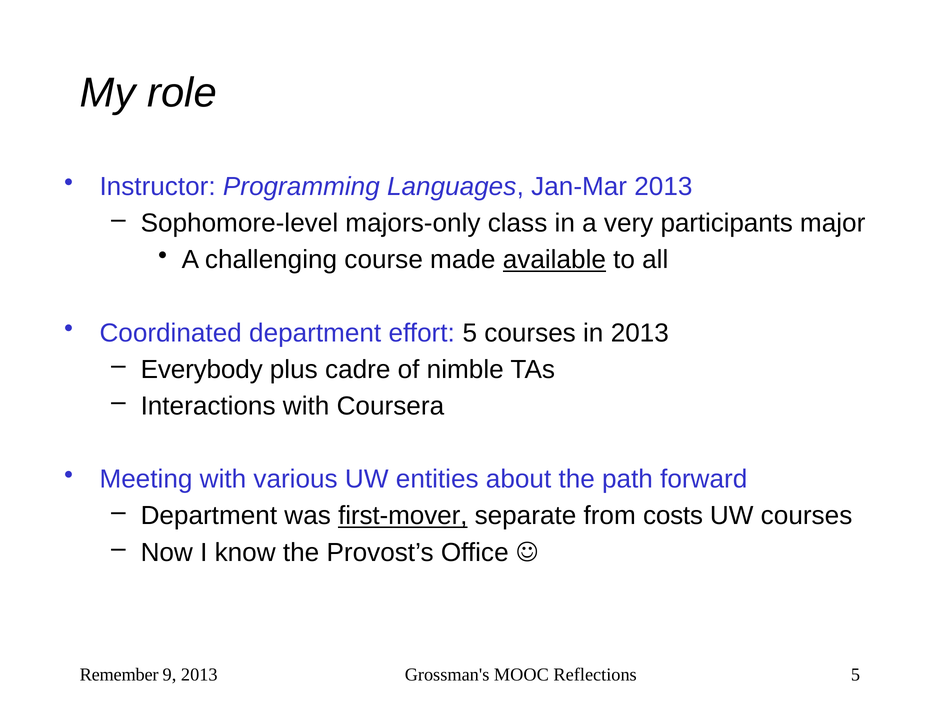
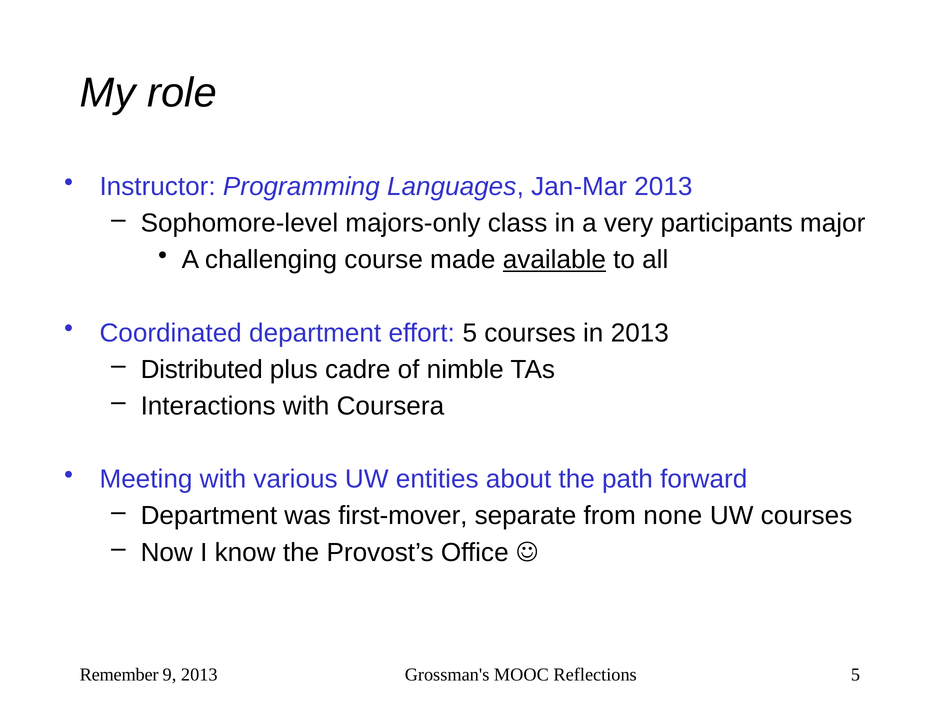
Everybody: Everybody -> Distributed (202, 370)
first-mover underline: present -> none (403, 516)
costs: costs -> none (673, 516)
